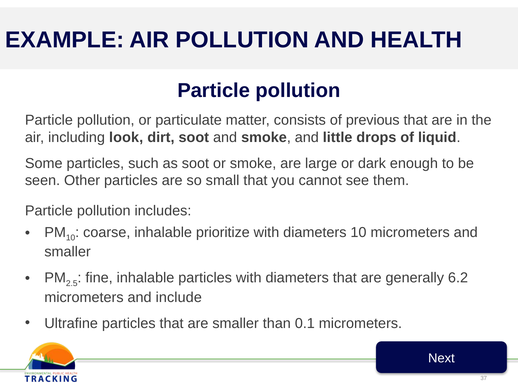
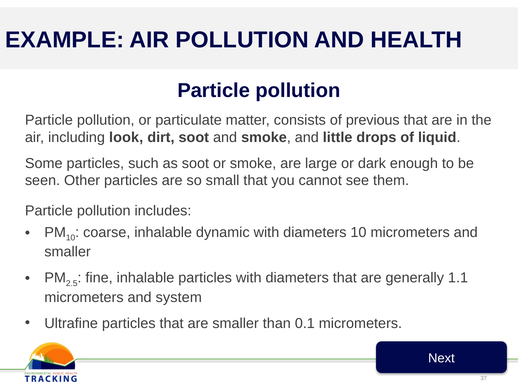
prioritize: prioritize -> dynamic (223, 233)
6.2: 6.2 -> 1.1 (458, 278)
include: include -> system (179, 298)
